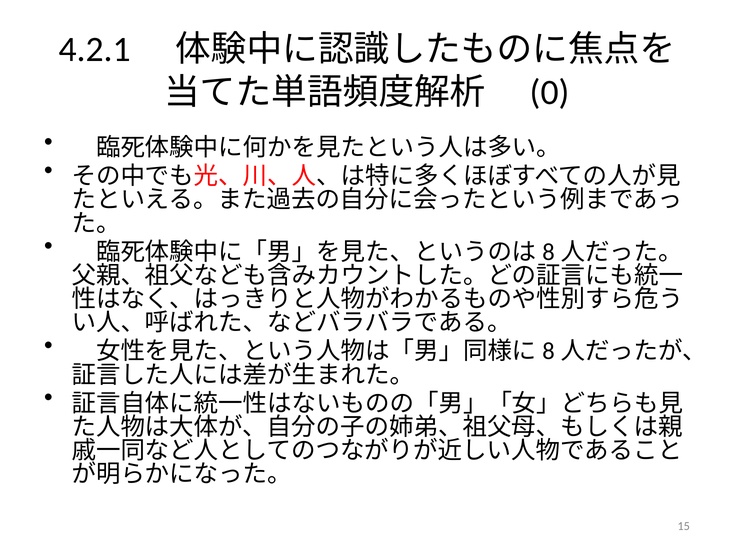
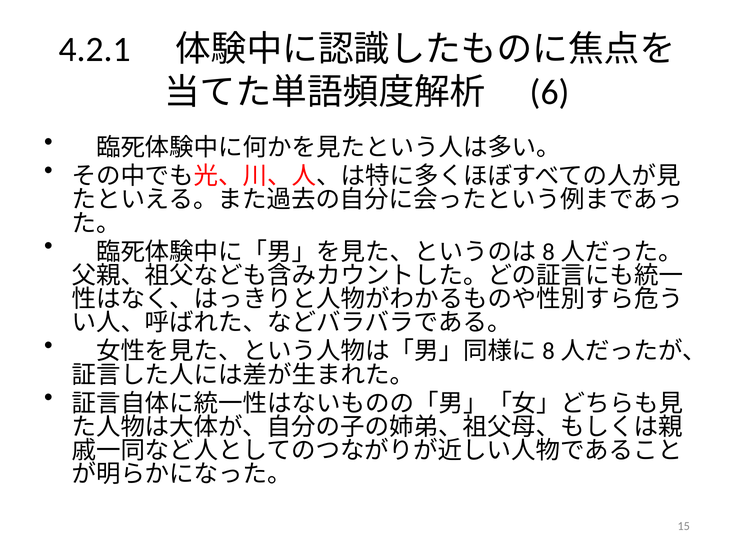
0: 0 -> 6 (550, 92)
